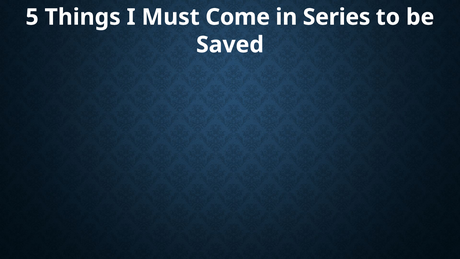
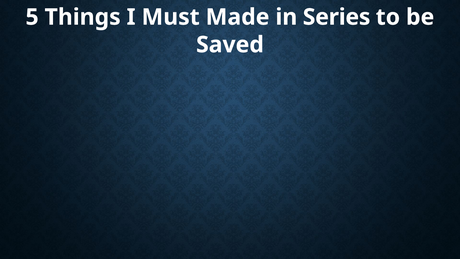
Come: Come -> Made (238, 17)
